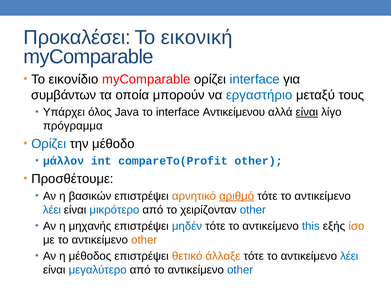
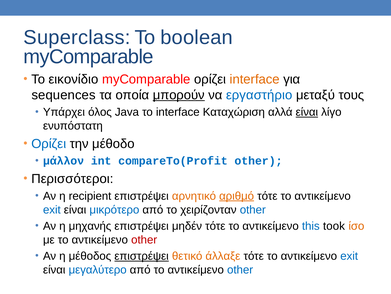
Προκαλέσει: Προκαλέσει -> Superclass (77, 37)
εικονική: εικονική -> boolean (197, 37)
interface colour: blue -> orange (255, 79)
συμβάντων: συμβάντων -> sequences (64, 95)
μπορούν underline: none -> present (179, 95)
Αντικείμενου: Αντικείμενου -> Καταχώριση (234, 112)
πρόγραμμα: πρόγραμμα -> ενυπόστατη (73, 126)
Προσθέτουμε: Προσθέτουμε -> Περισσότεροι (72, 178)
βασικών: βασικών -> recipient (90, 196)
λέει: λέει -> exit (52, 209)
μηδέν colour: blue -> black (187, 226)
εξής: εξής -> took (334, 226)
other colour: orange -> red (144, 239)
επιστρέψει underline: none -> present (142, 255)
λέει: λέει -> exit (349, 255)
